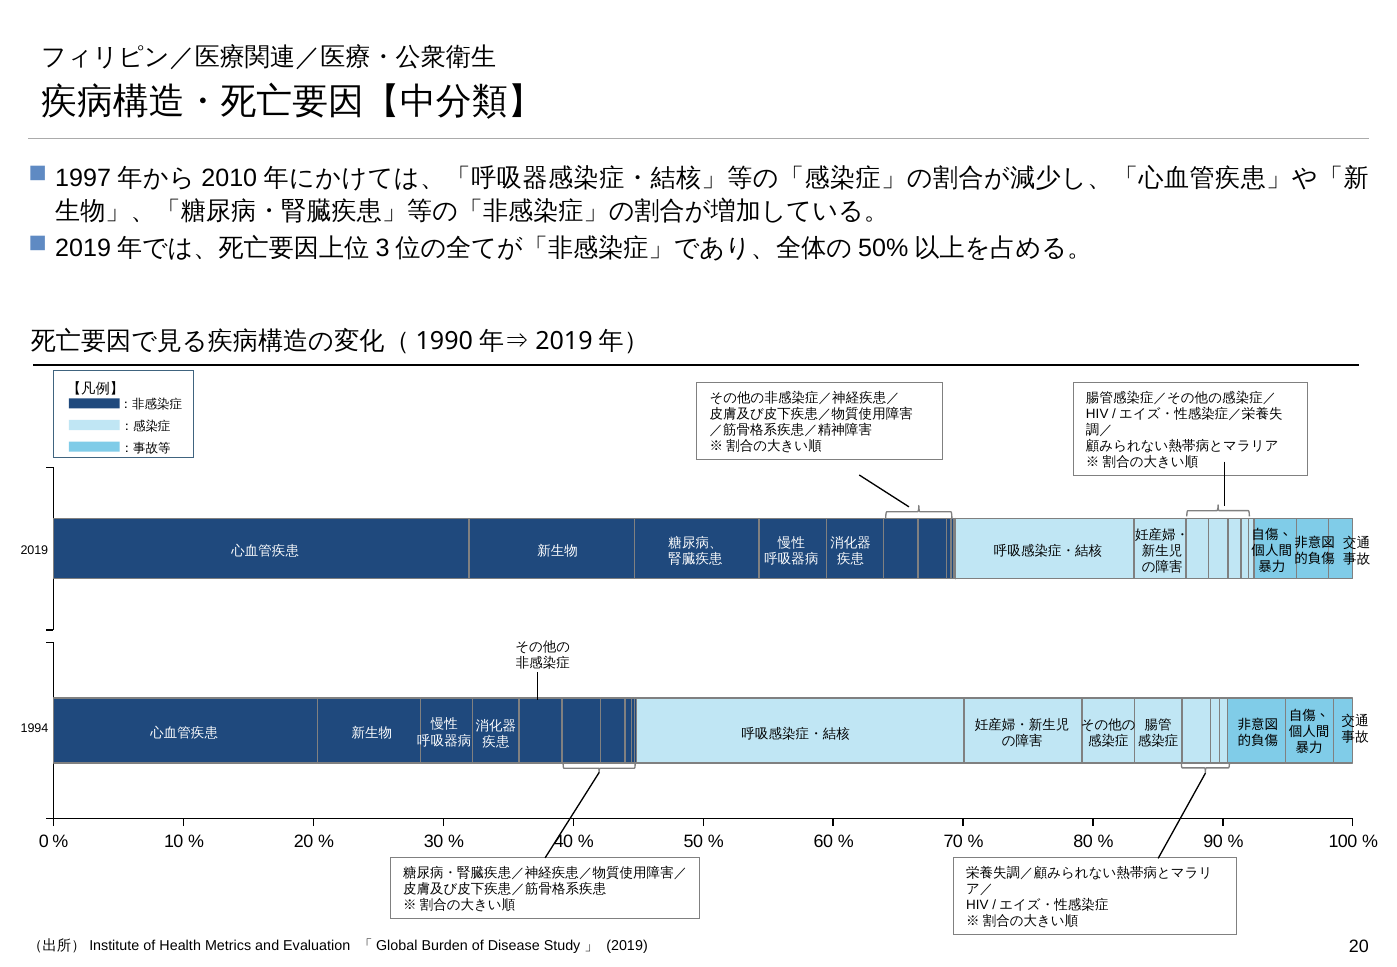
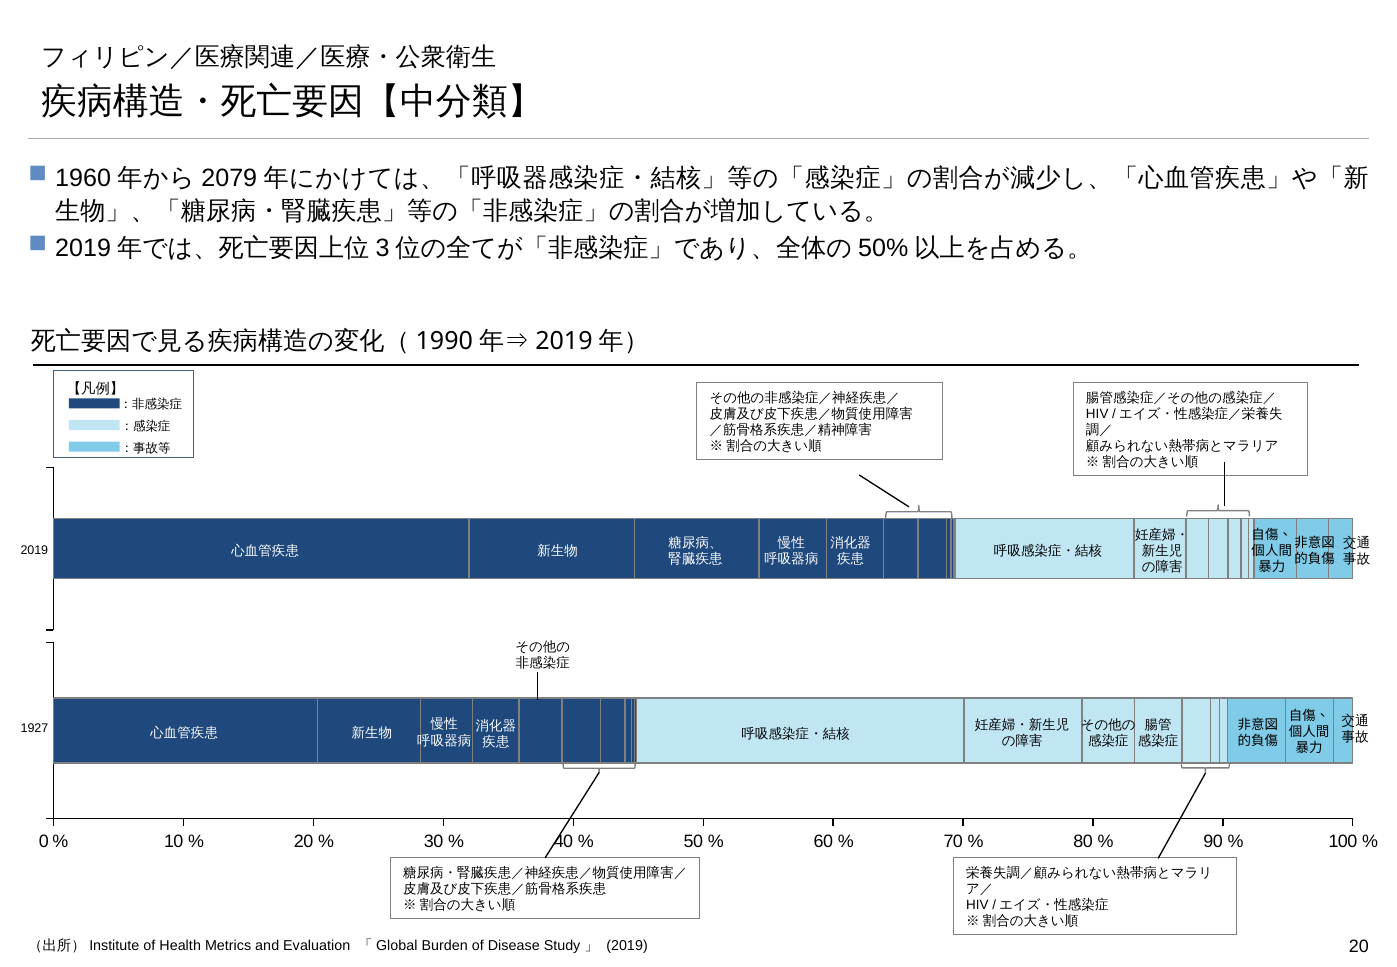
1997: 1997 -> 1960 (83, 178)
2010: 2010 -> 2079 (229, 178)
1994: 1994 -> 1927 (34, 728)
